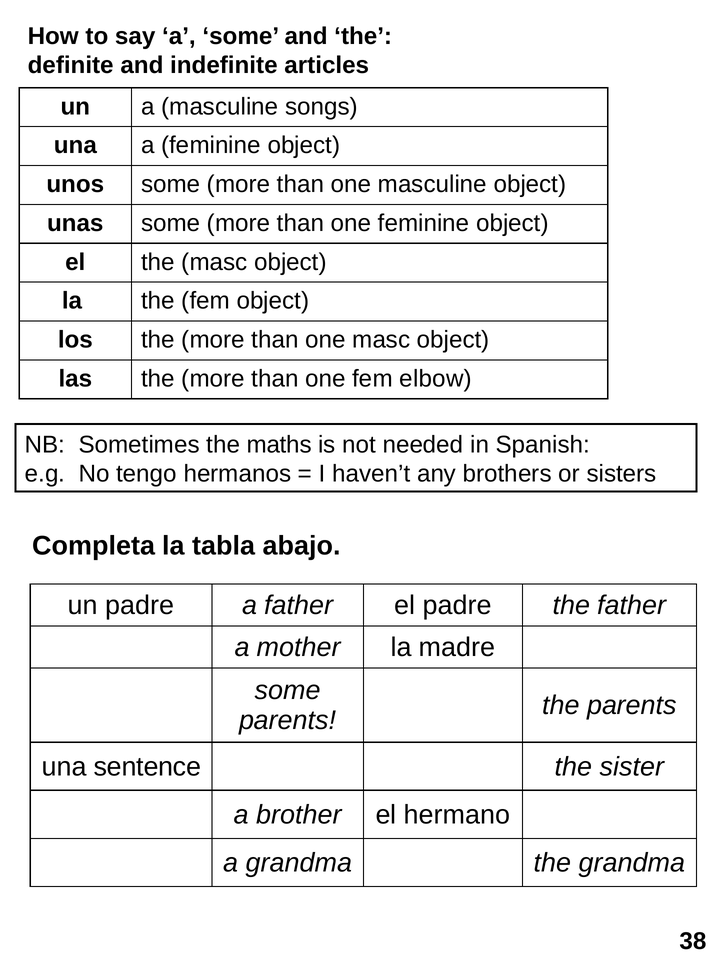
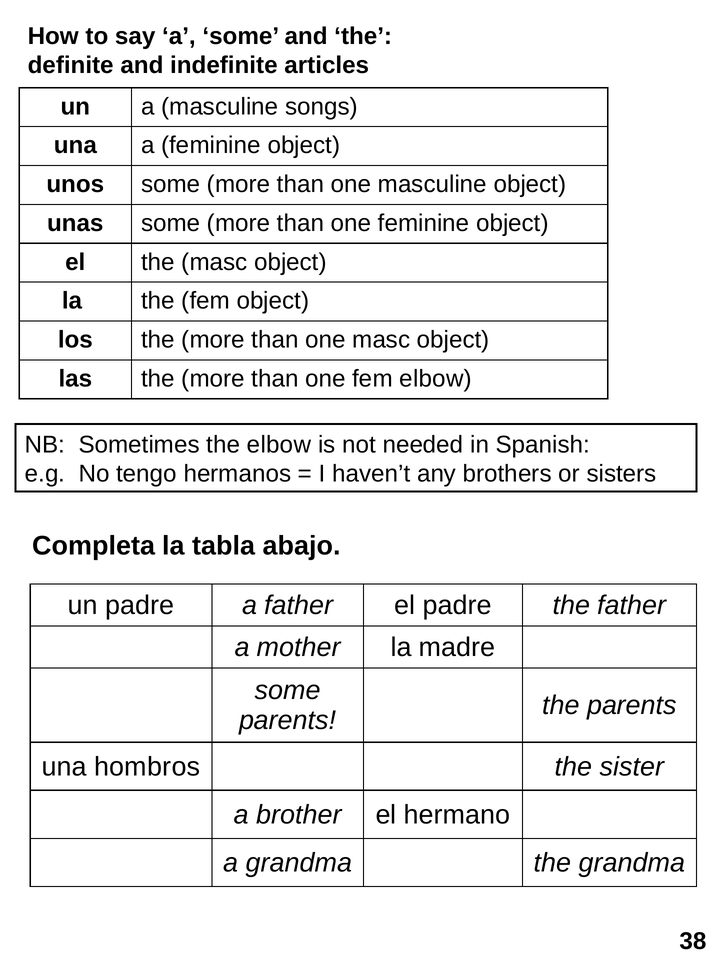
the maths: maths -> elbow (279, 445)
sentence: sentence -> hombros (147, 766)
